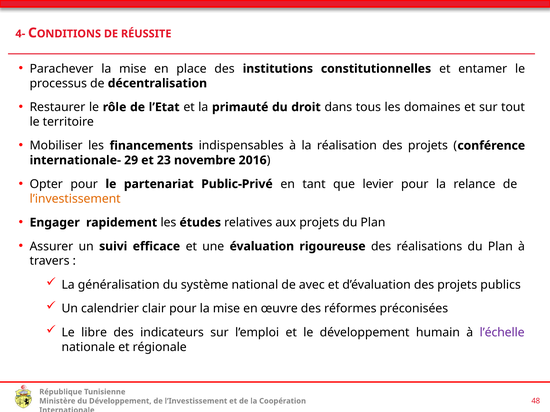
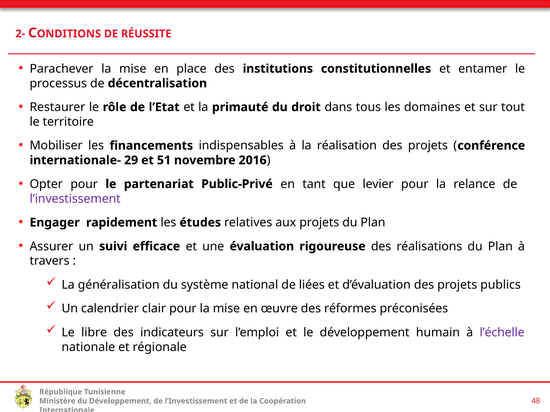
4-: 4- -> 2- (20, 34)
23: 23 -> 51 (164, 160)
l’investissement colour: orange -> purple (75, 199)
avec: avec -> liées (312, 285)
